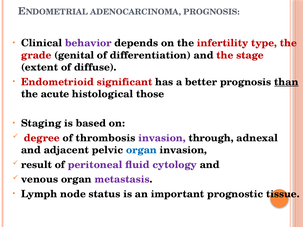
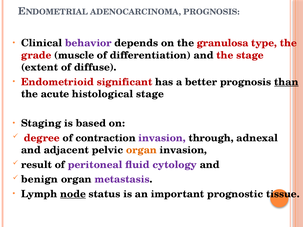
infertility: infertility -> granulosa (223, 43)
genital: genital -> muscle (74, 55)
histological those: those -> stage (150, 94)
thrombosis: thrombosis -> contraction (106, 138)
organ colour: blue -> orange (142, 150)
venous: venous -> benign (40, 180)
node underline: none -> present (73, 194)
